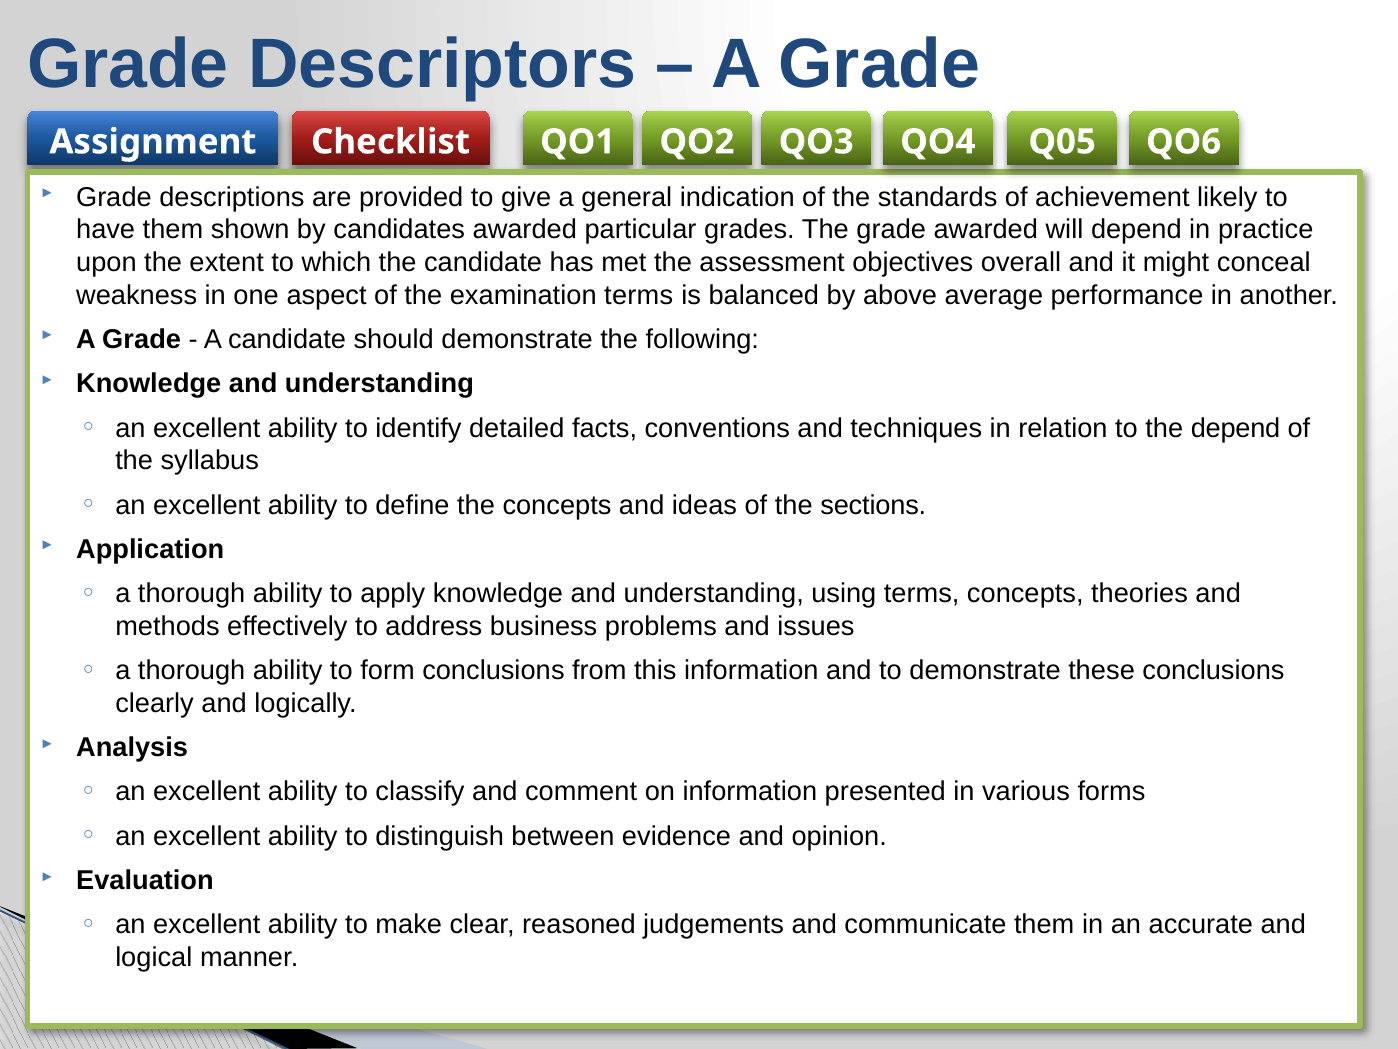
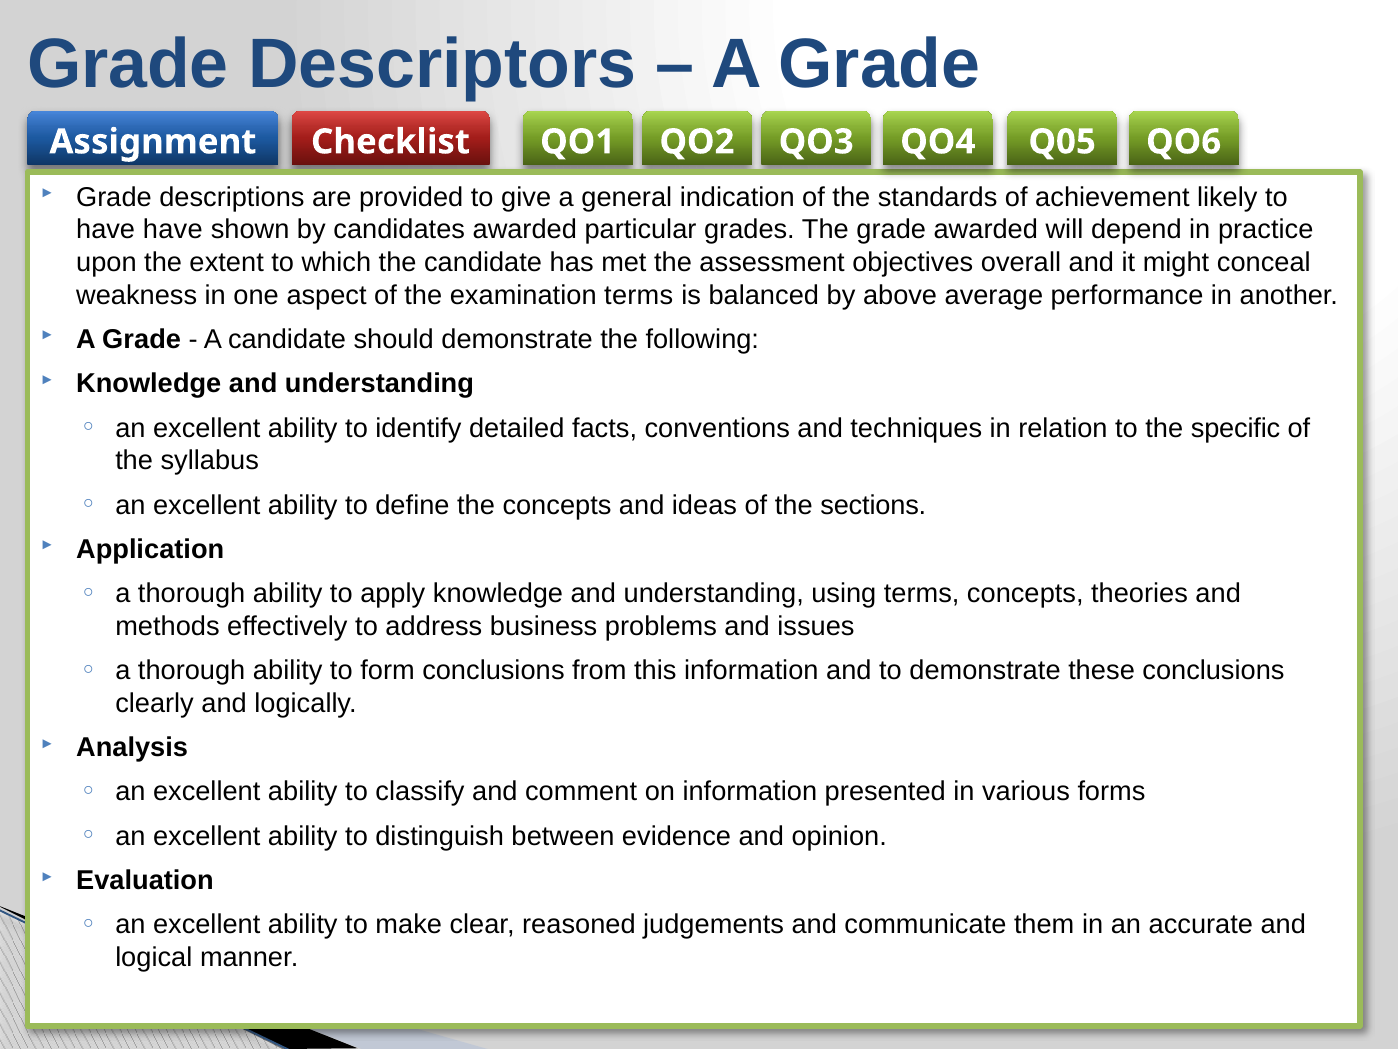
have them: them -> have (173, 230)
the depend: depend -> specific (1236, 428)
